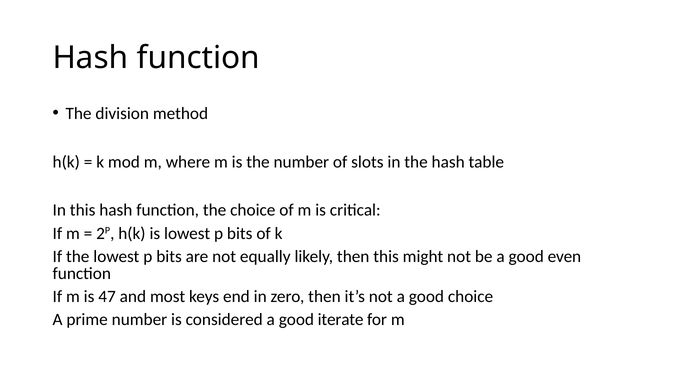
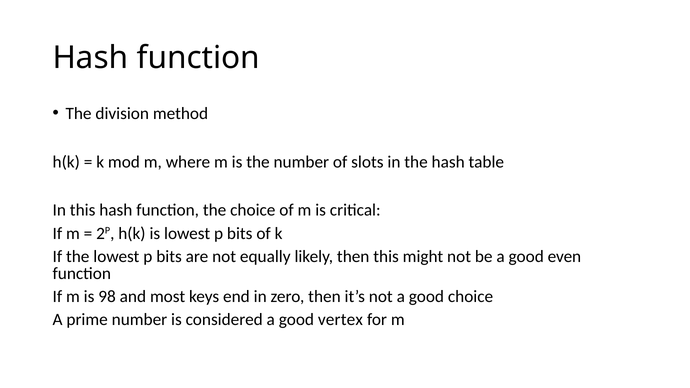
47: 47 -> 98 (107, 297)
iterate: iterate -> vertex (340, 320)
